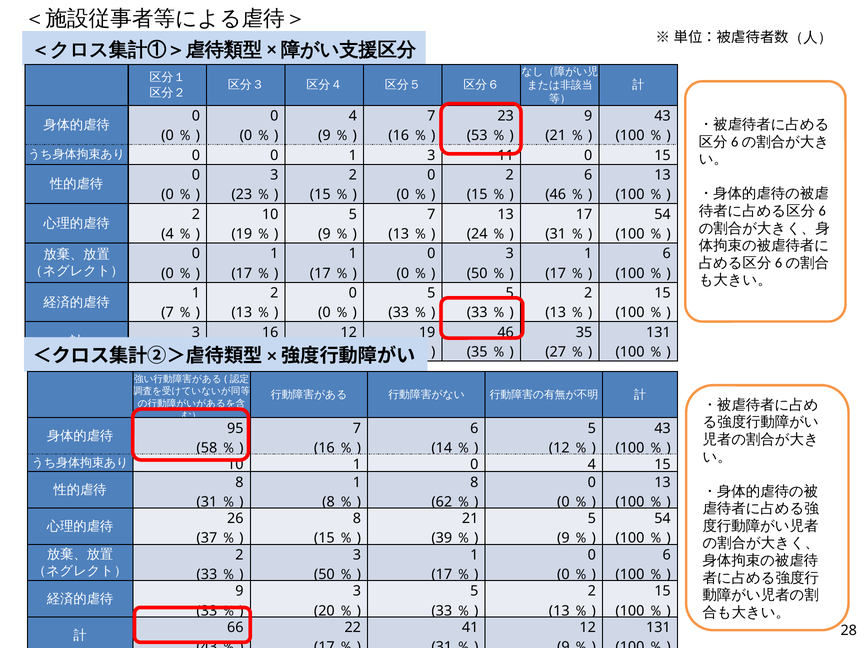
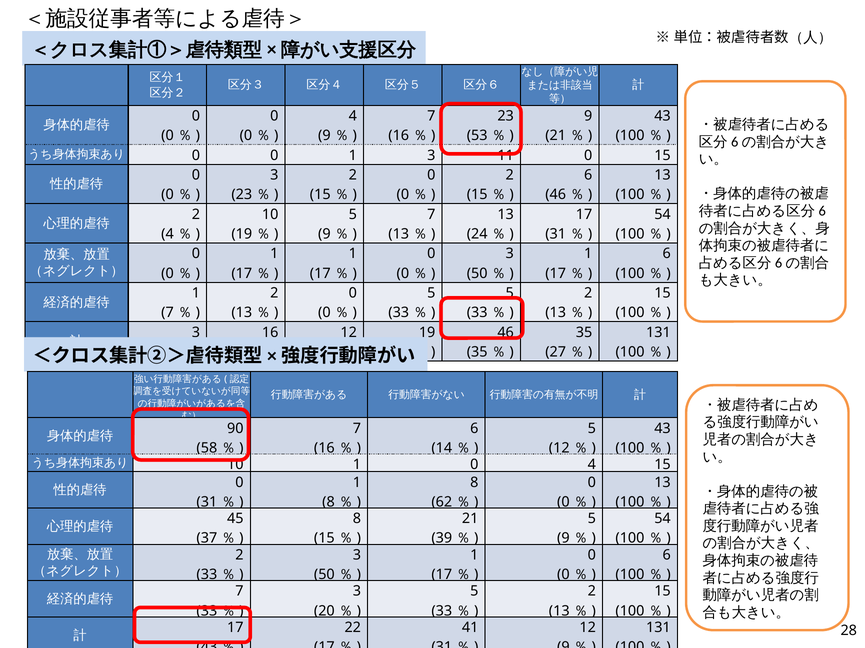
95: 95 -> 90 (235, 429)
8: 8 -> 0 (239, 483)
26: 26 -> 45 (235, 519)
9: 9 -> 7 (239, 592)
66: 66 -> 17 (235, 628)
